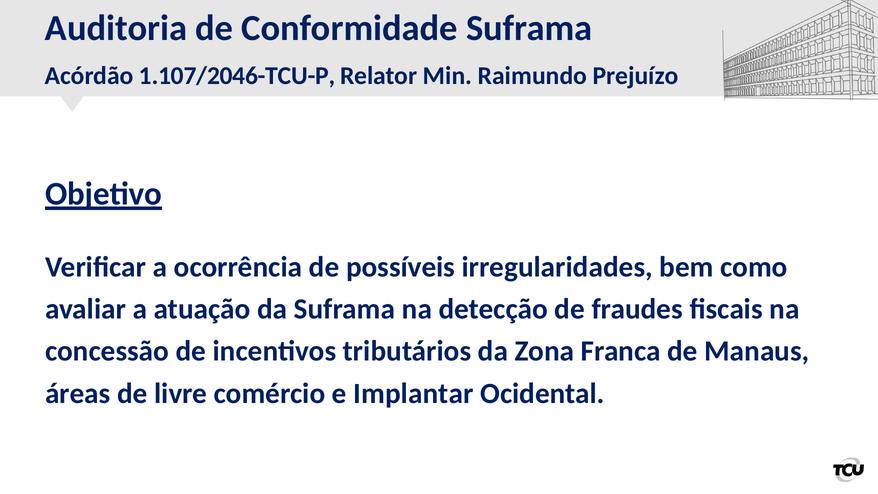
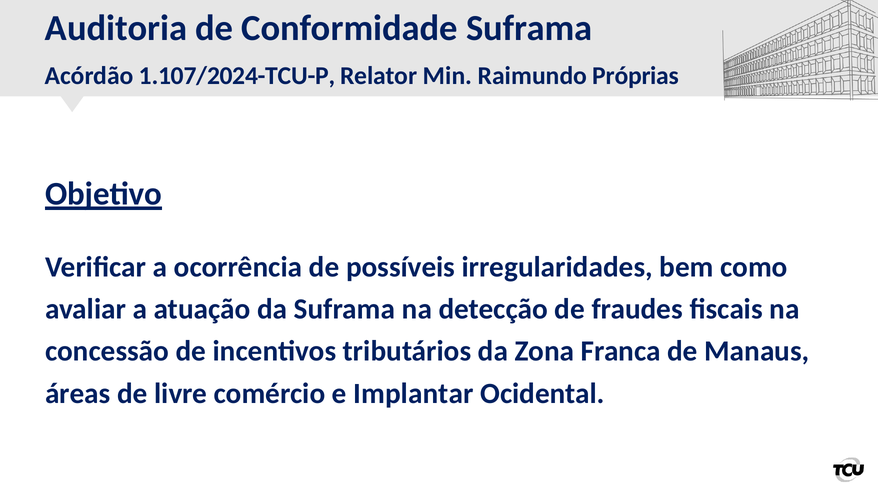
1.107/2046-TCU-P: 1.107/2046-TCU-P -> 1.107/2024-TCU-P (237, 76)
Prejuízo: Prejuízo -> Próprias (636, 76)
